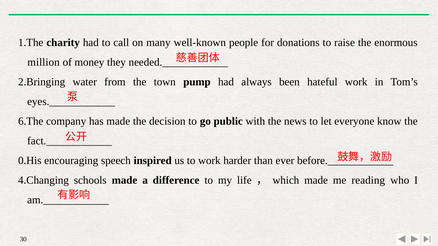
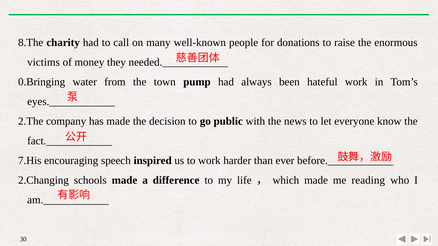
1.The: 1.The -> 8.The (31, 43)
million: million -> victims (44, 62)
2.Bringing: 2.Bringing -> 0.Bringing (42, 82)
6.The: 6.The -> 2.The (31, 122)
0.His: 0.His -> 7.His (30, 161)
4.Changing: 4.Changing -> 2.Changing (43, 181)
